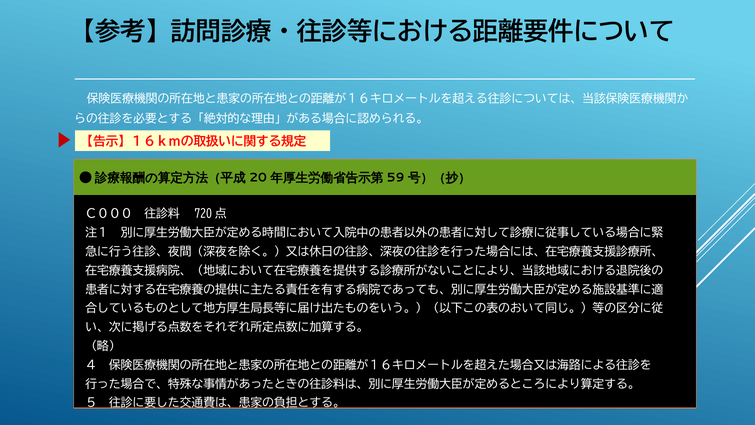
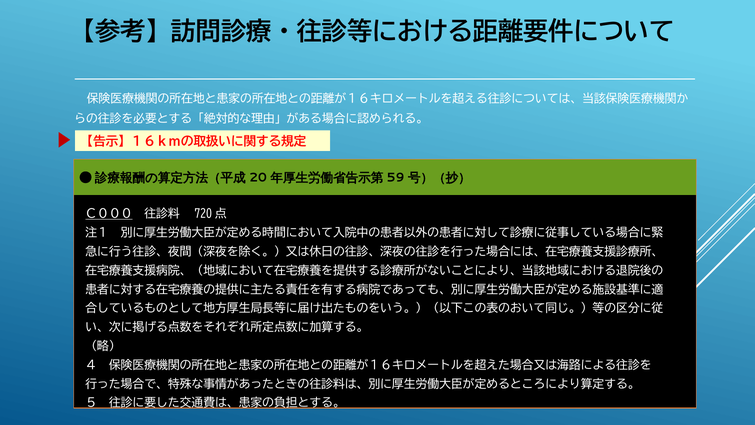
Ｃ０００ underline: none -> present (109, 214)
